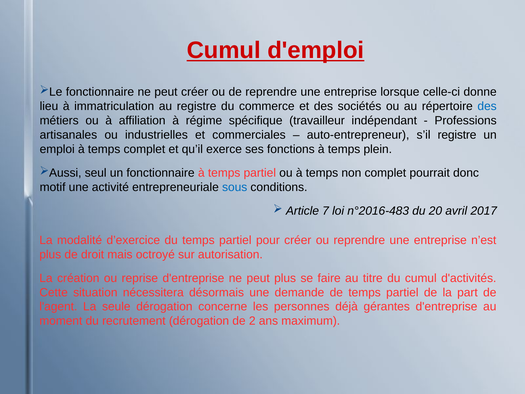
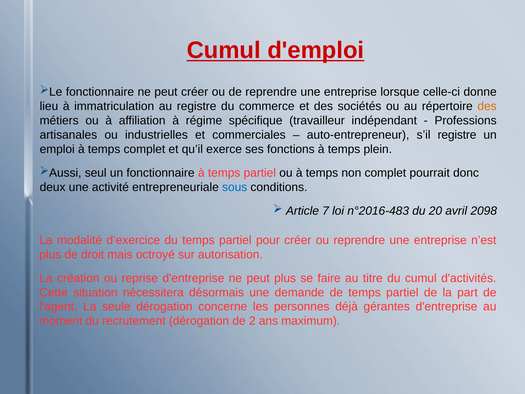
des colour: blue -> orange (487, 106)
motif: motif -> deux (53, 187)
2017: 2017 -> 2098 (484, 211)
